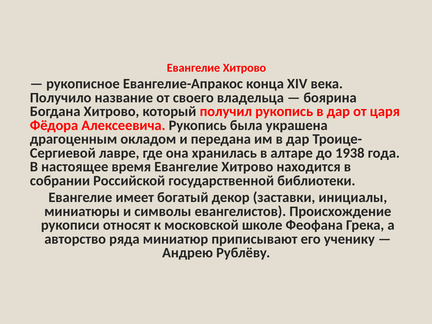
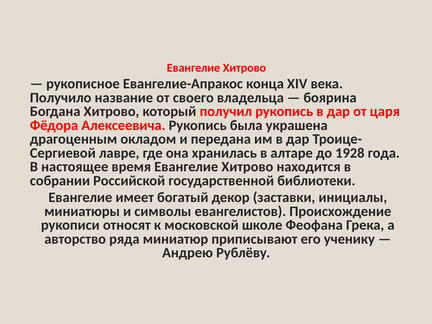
1938: 1938 -> 1928 (350, 153)
